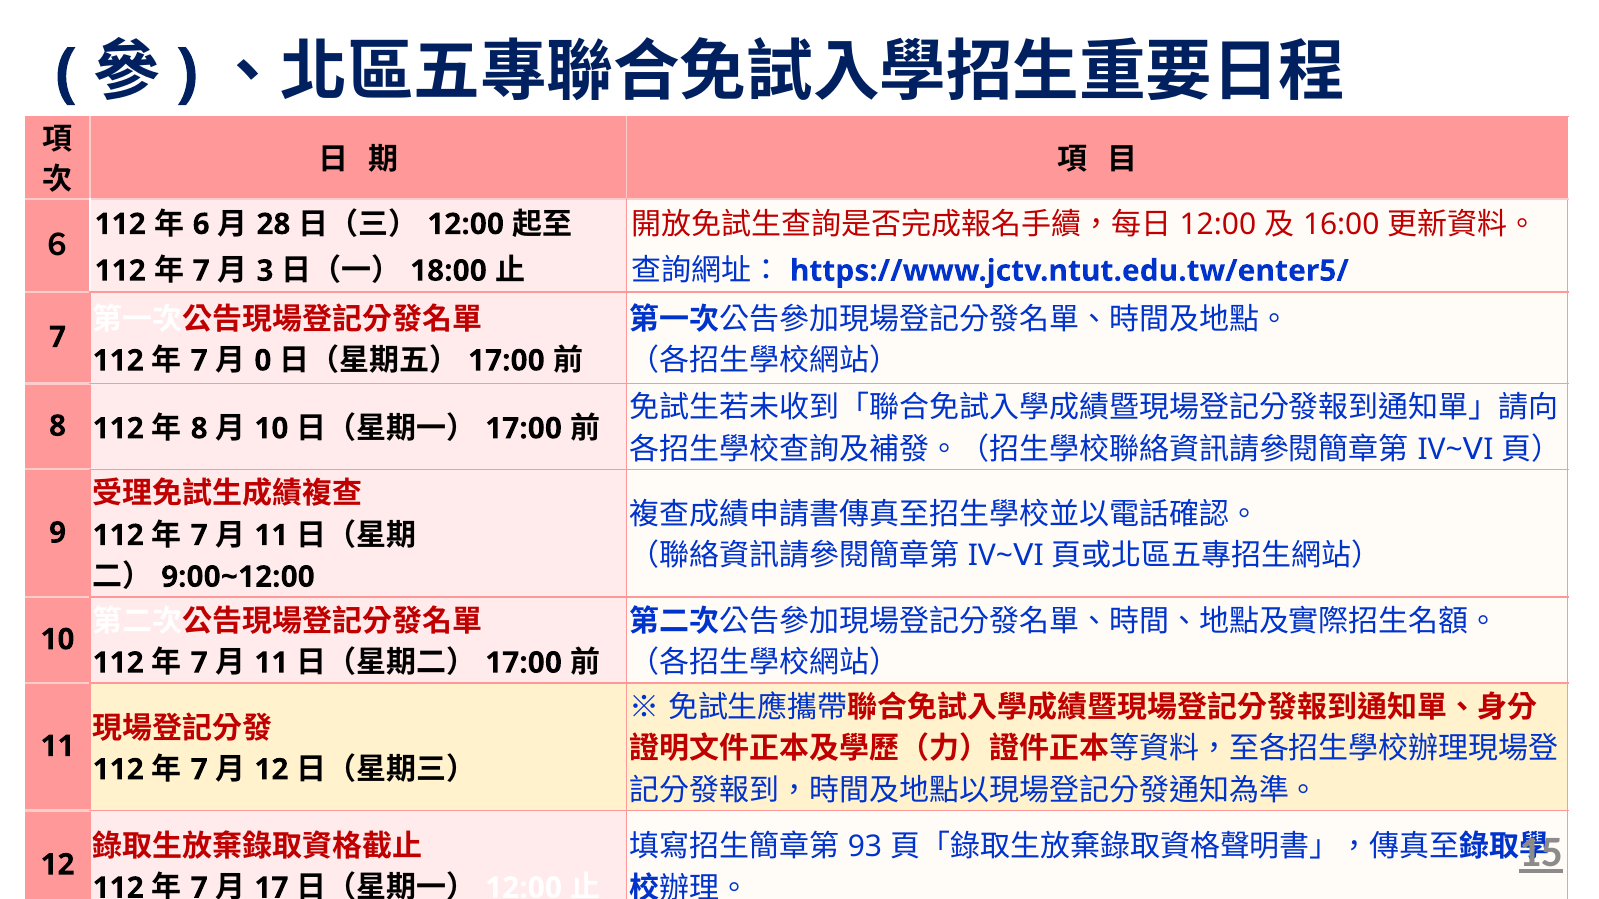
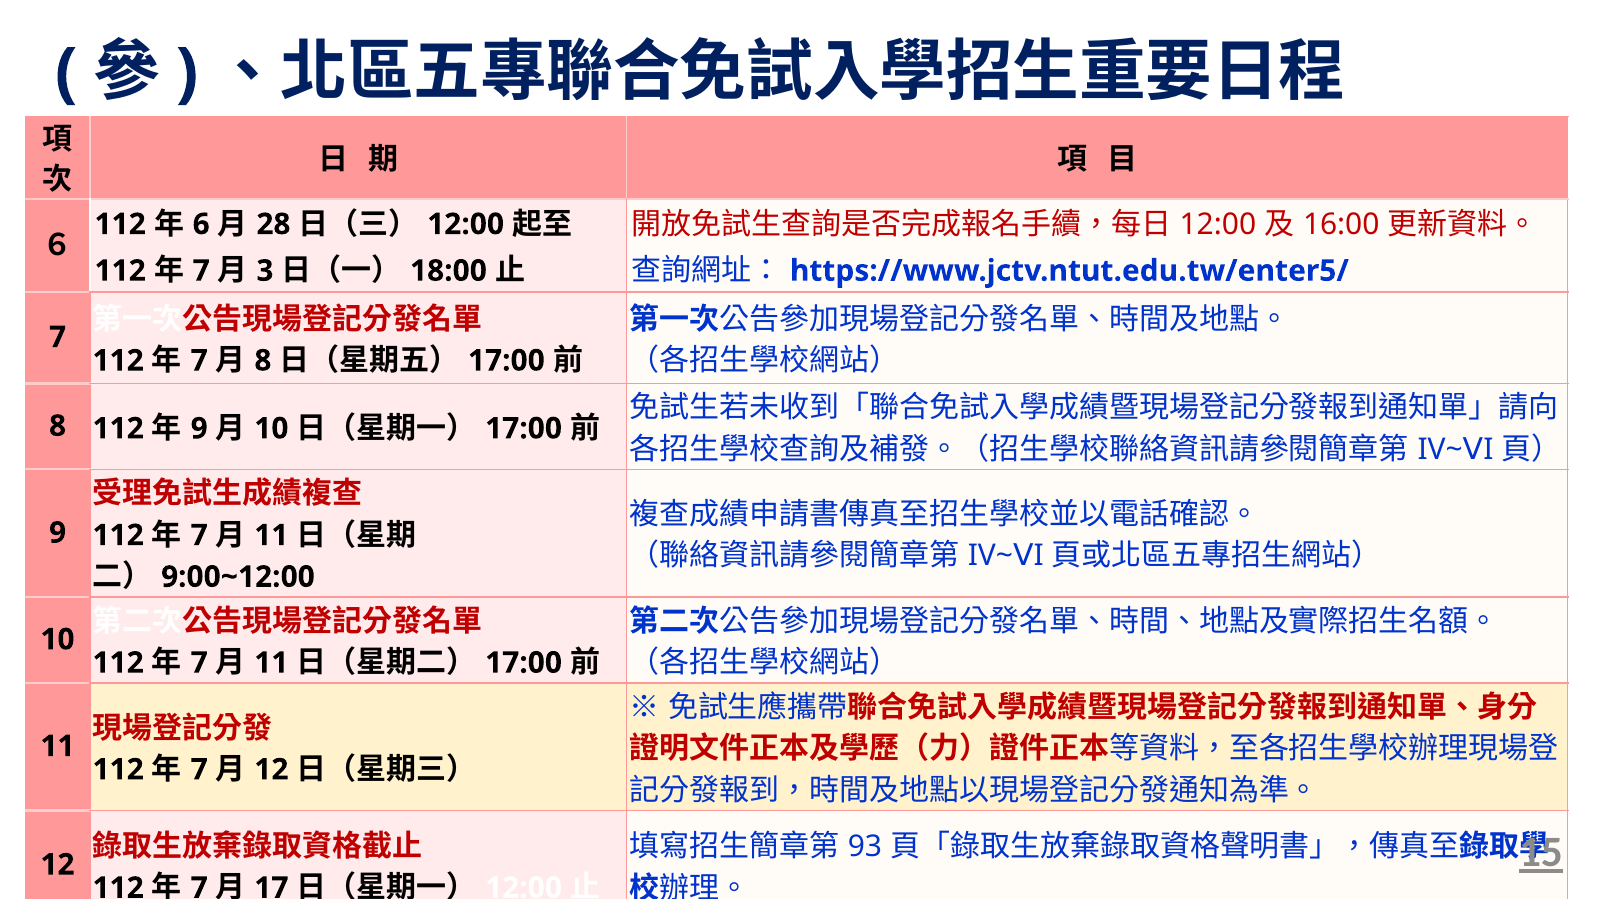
0: 0 -> 8 (263, 361)
8: 8 -> 9 (199, 429)
